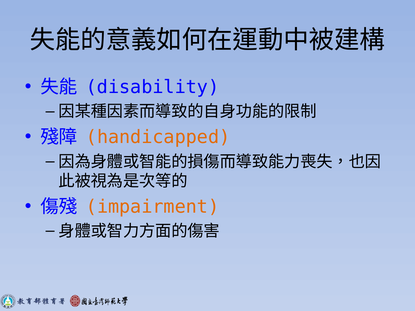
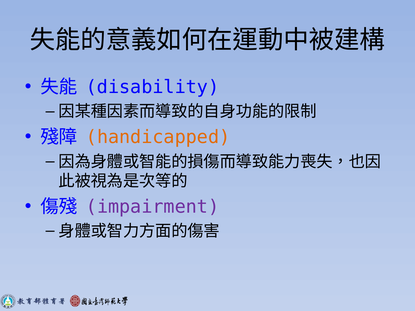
impairment colour: orange -> purple (153, 207)
